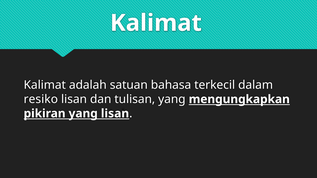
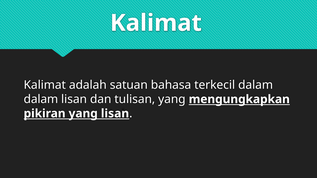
resiko: resiko -> dalam (41, 99)
